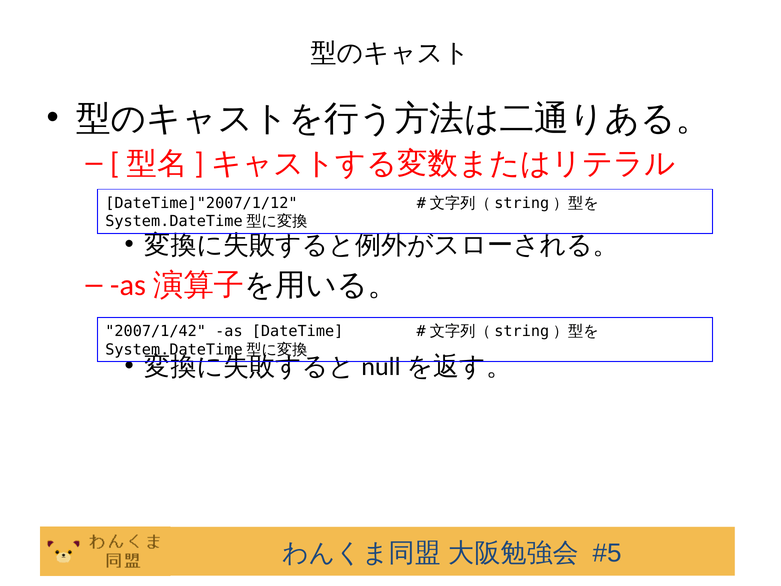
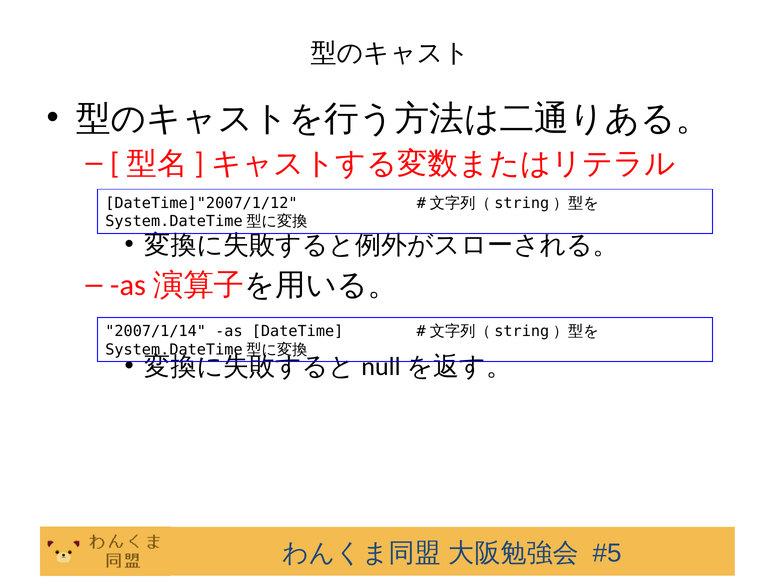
2007/1/42: 2007/1/42 -> 2007/1/14 (156, 331)
